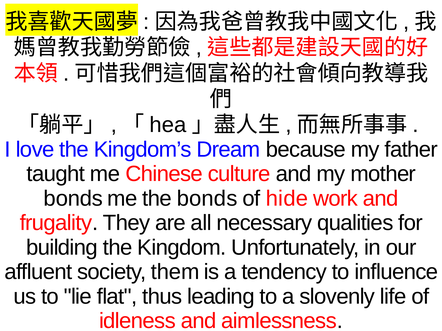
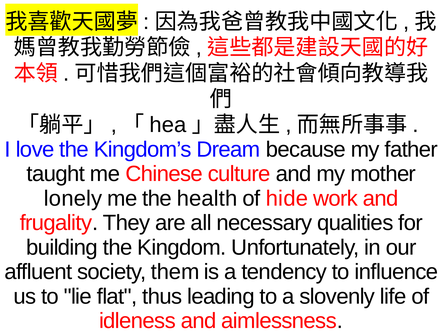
bonds: bonds -> lonely (73, 199)
the bonds: bonds -> health (207, 199)
